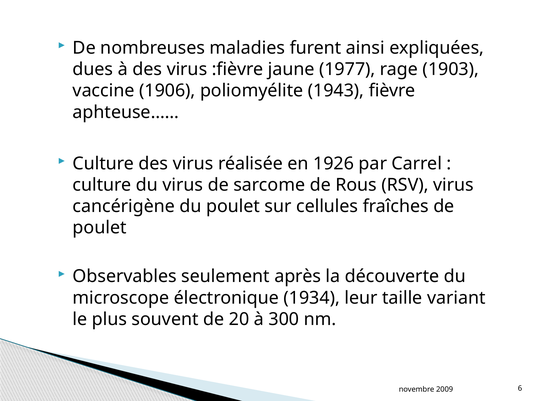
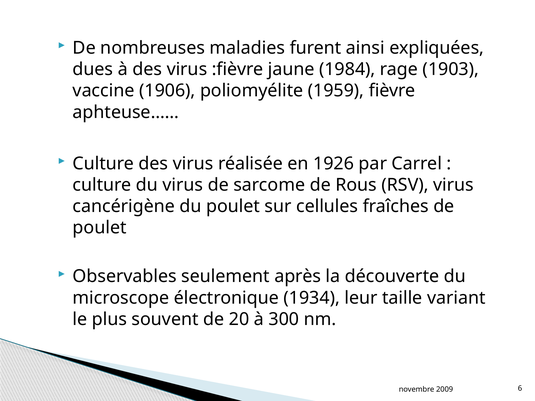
1977: 1977 -> 1984 (347, 69)
1943: 1943 -> 1959 (336, 91)
